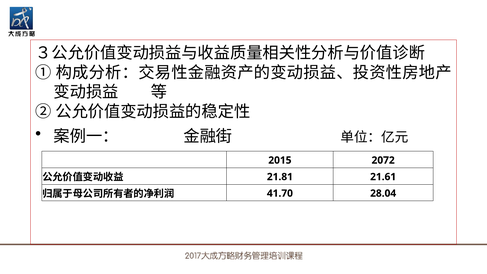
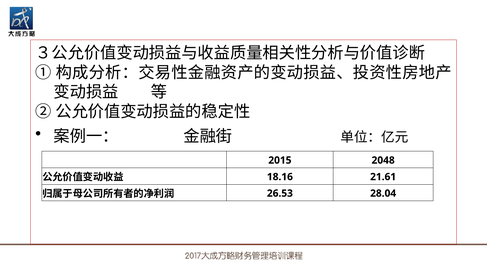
2072: 2072 -> 2048 (383, 160)
21.81: 21.81 -> 18.16 (280, 177)
41.70: 41.70 -> 26.53 (280, 193)
